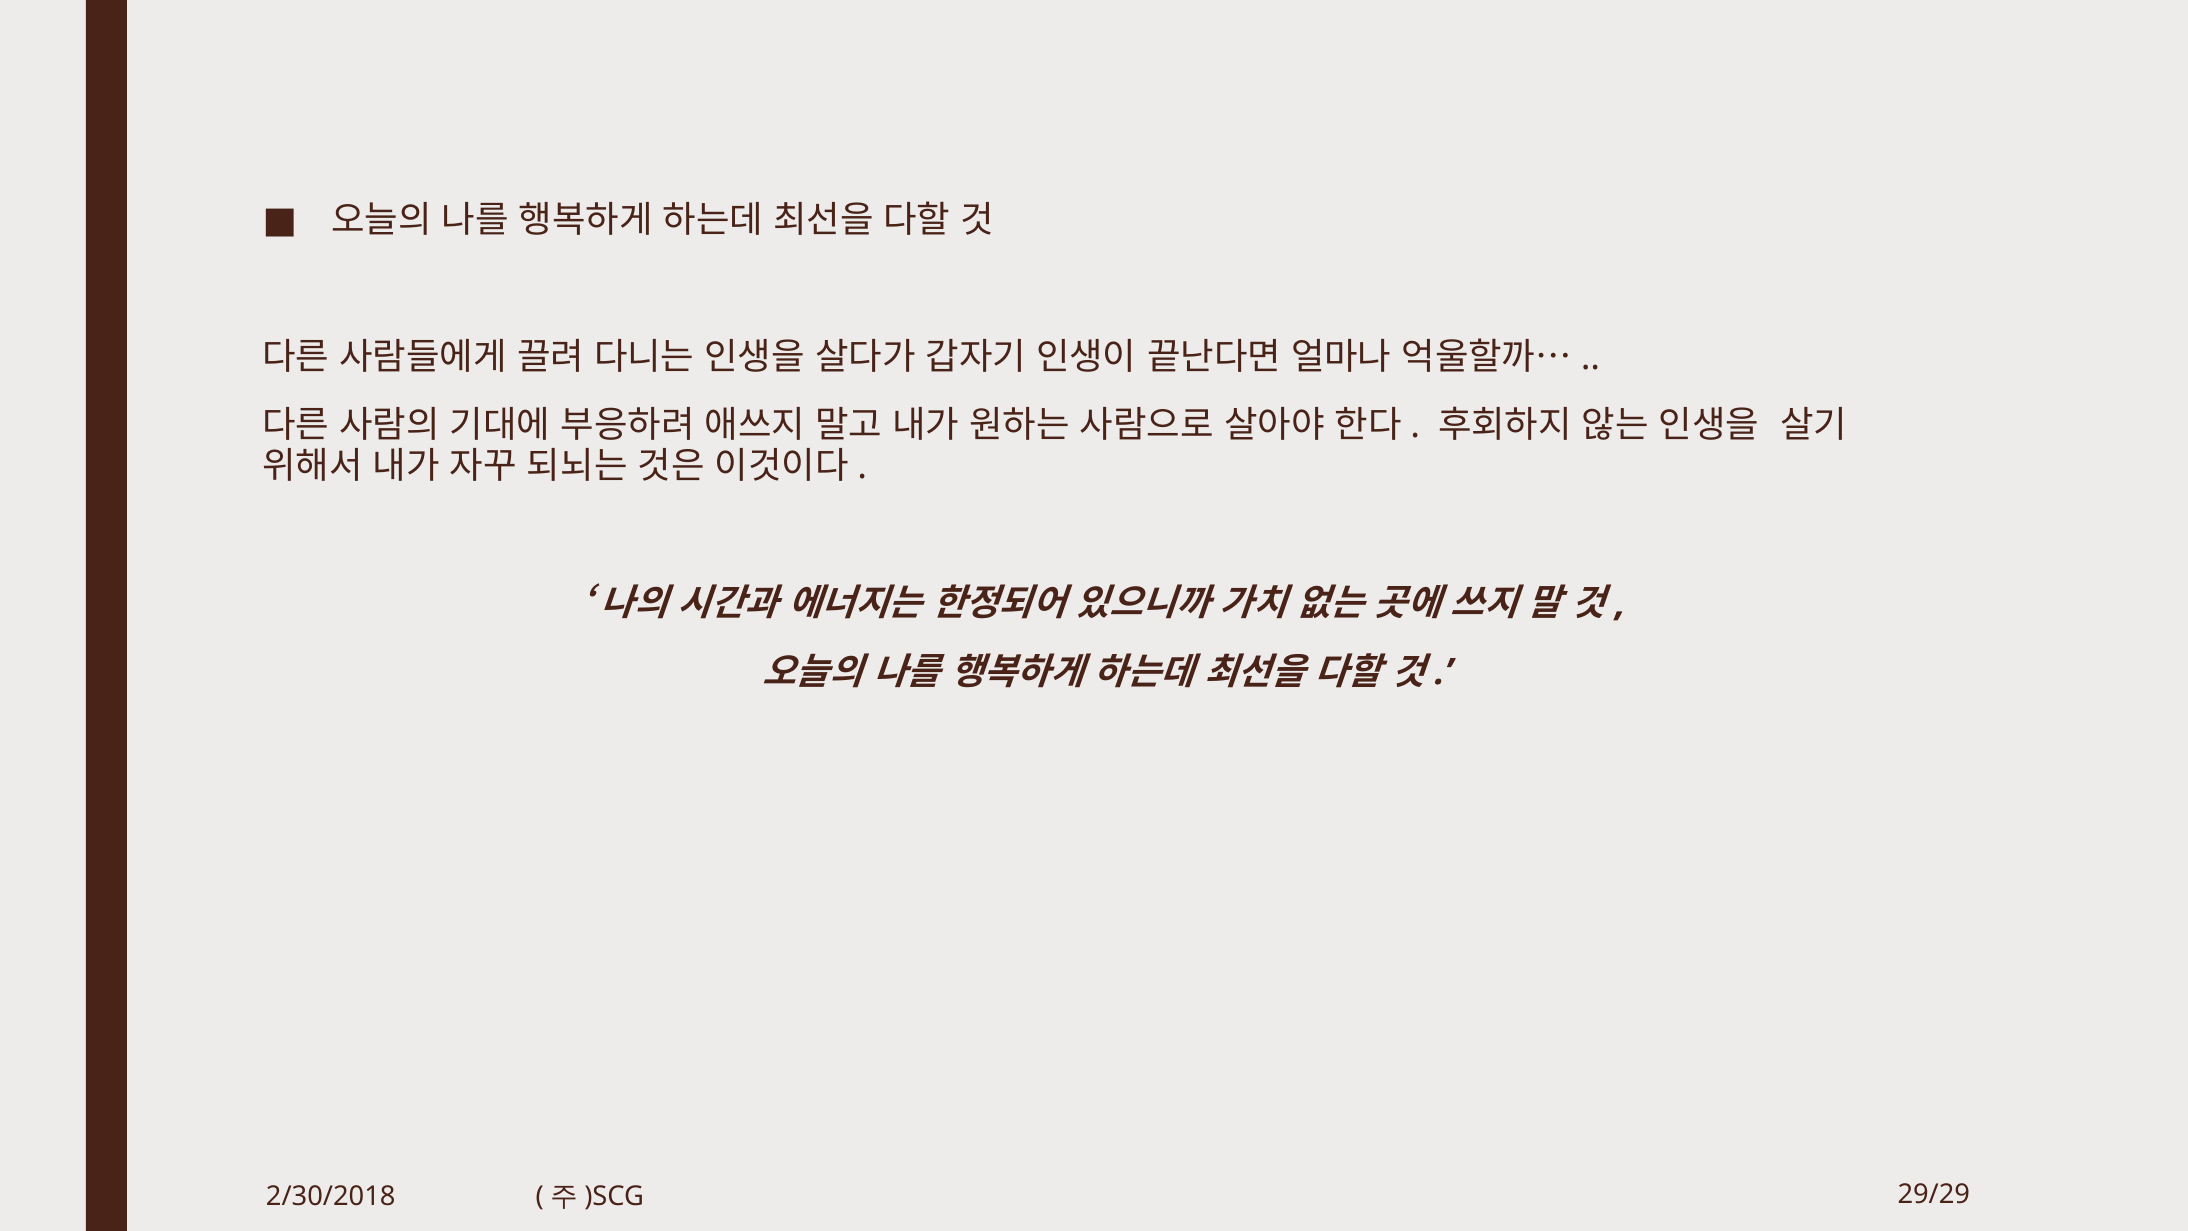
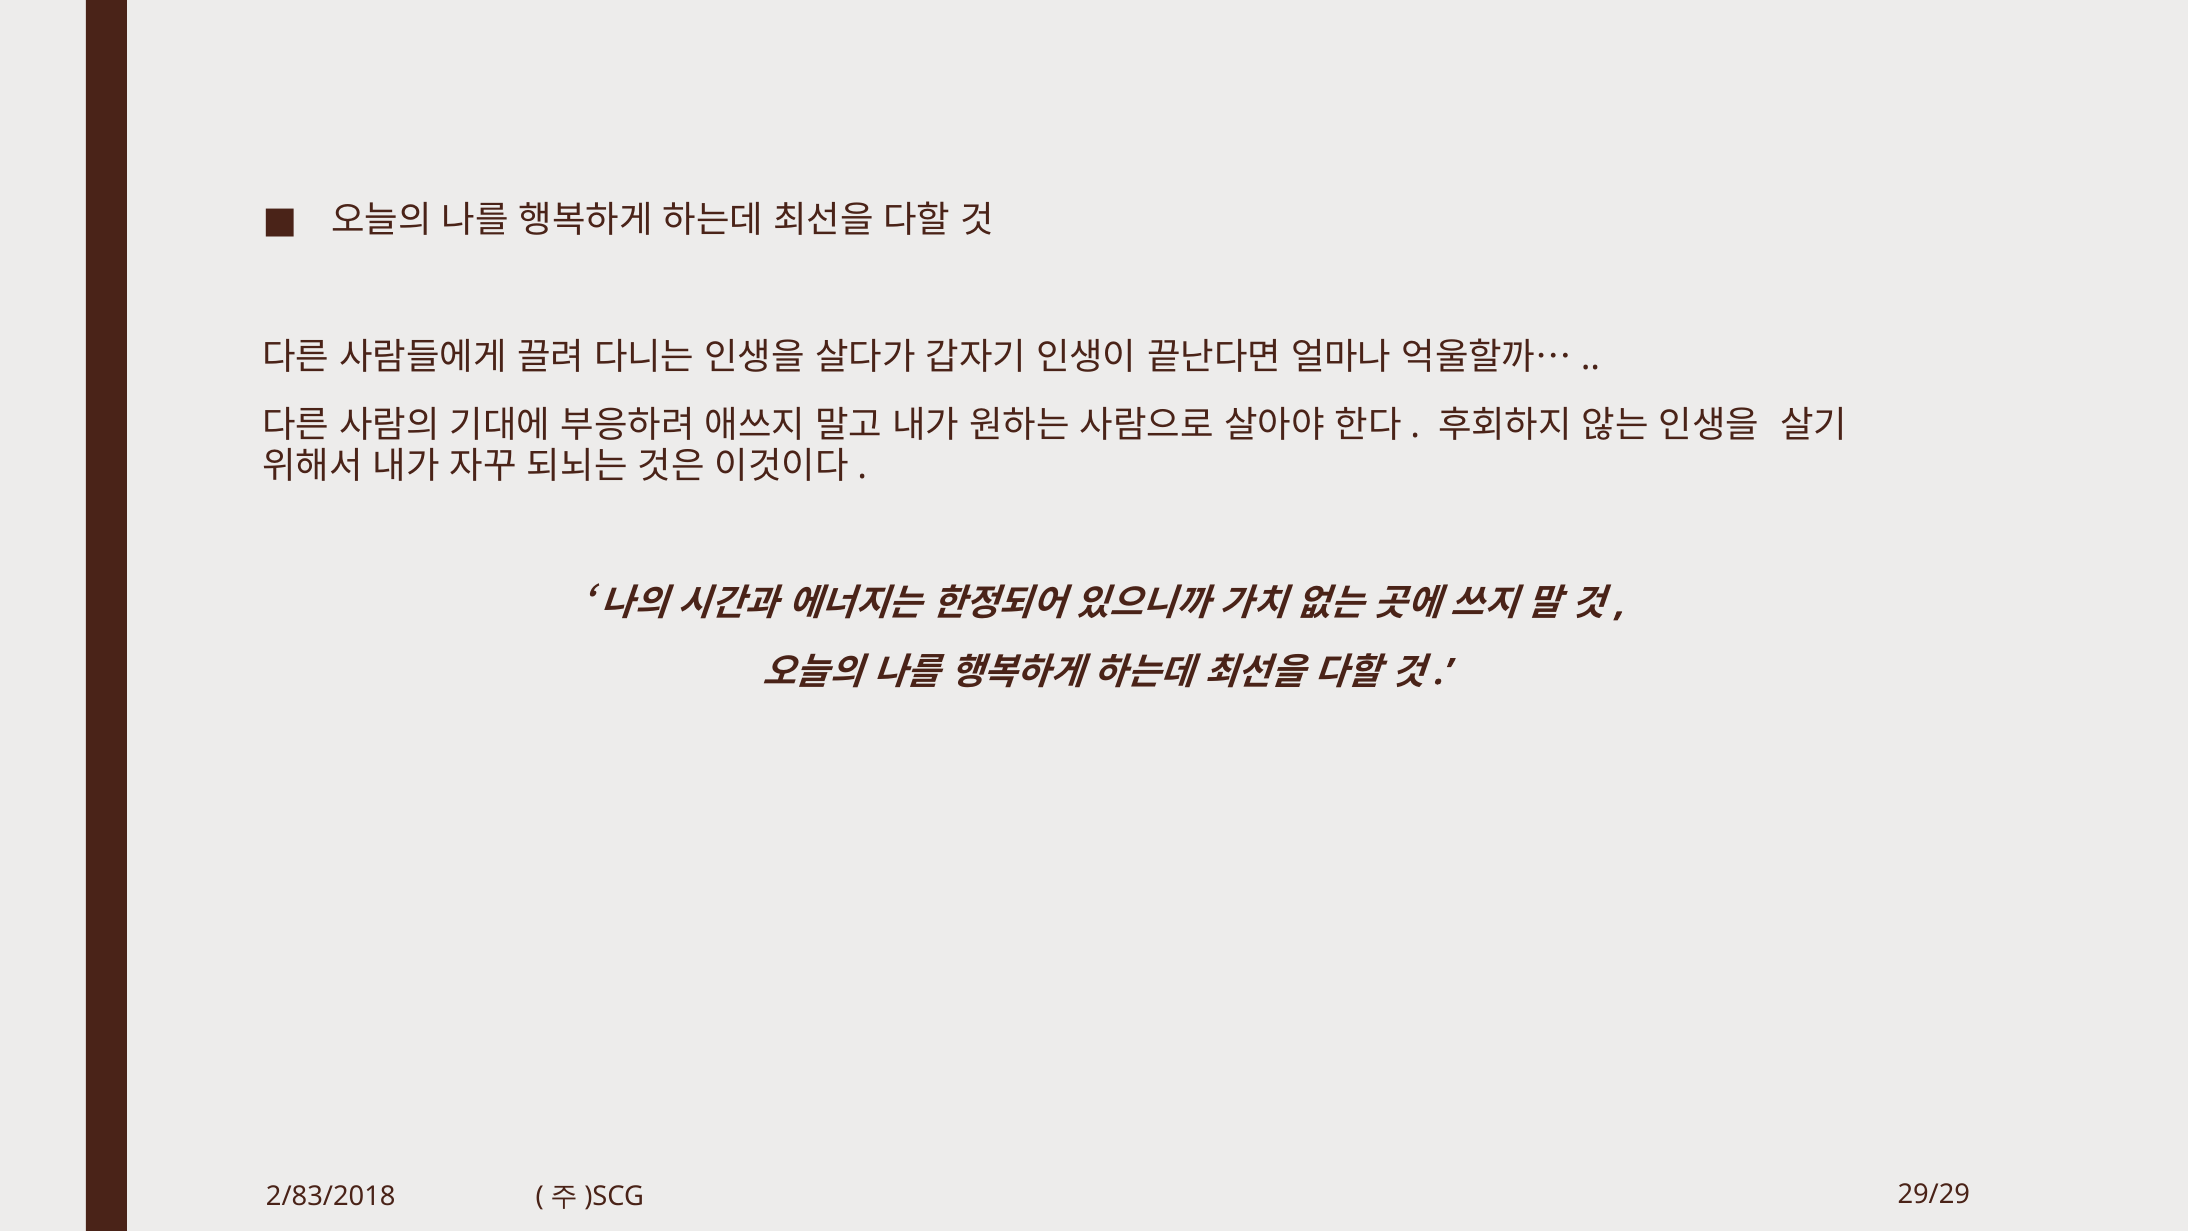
2/30/2018: 2/30/2018 -> 2/83/2018 (331, 1196)
